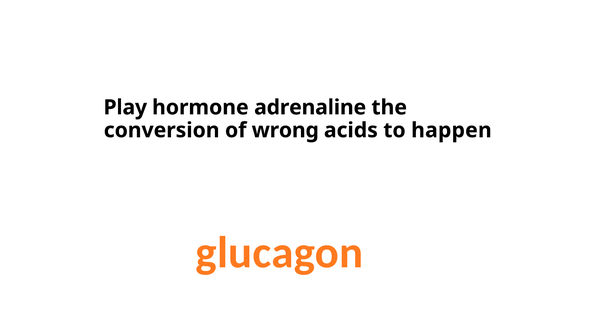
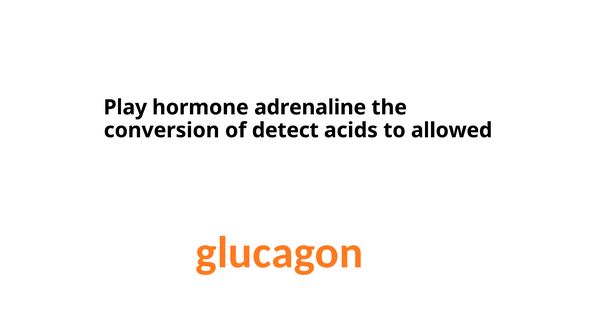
wrong: wrong -> detect (285, 130)
happen: happen -> allowed (452, 130)
